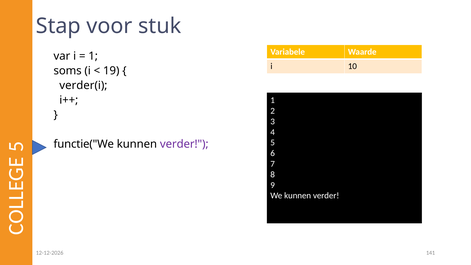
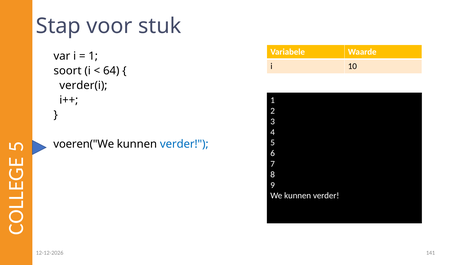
soms: soms -> soort (68, 71)
19: 19 -> 64 (111, 71)
functie("We: functie("We -> voeren("We (84, 144)
verder colour: purple -> blue (184, 144)
